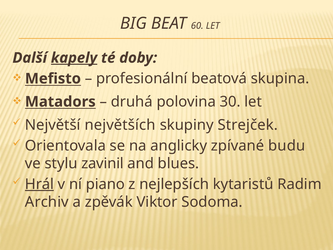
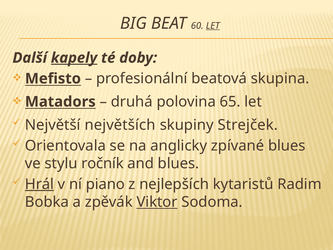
LET underline: none -> present (213, 26)
30: 30 -> 65 (230, 102)
zpívané budu: budu -> blues (287, 145)
zavinil: zavinil -> ročník (103, 163)
Archiv: Archiv -> Bobka (47, 202)
Viktor underline: none -> present (157, 202)
